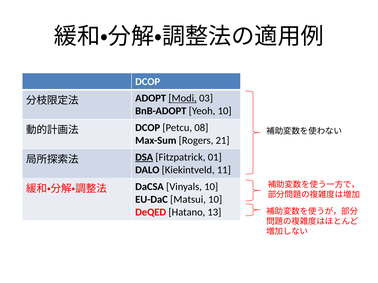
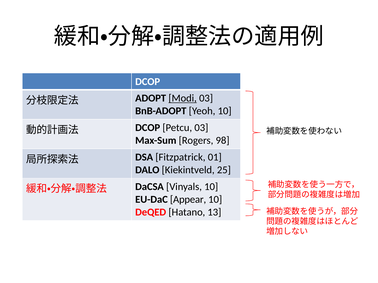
Petcu 08: 08 -> 03 (201, 128)
21: 21 -> 98 (223, 141)
DSA underline: present -> none (144, 157)
11: 11 -> 25 (224, 170)
Matsui: Matsui -> Appear (188, 200)
